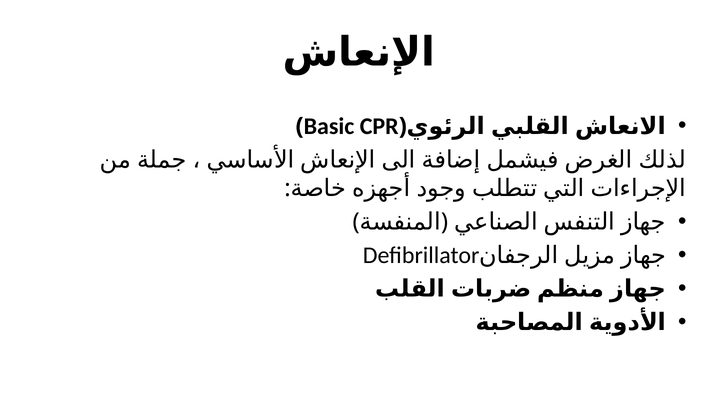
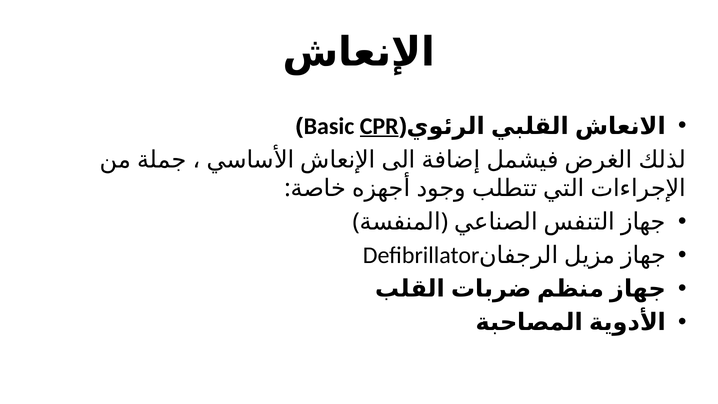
CPR underline: none -> present (379, 126)
